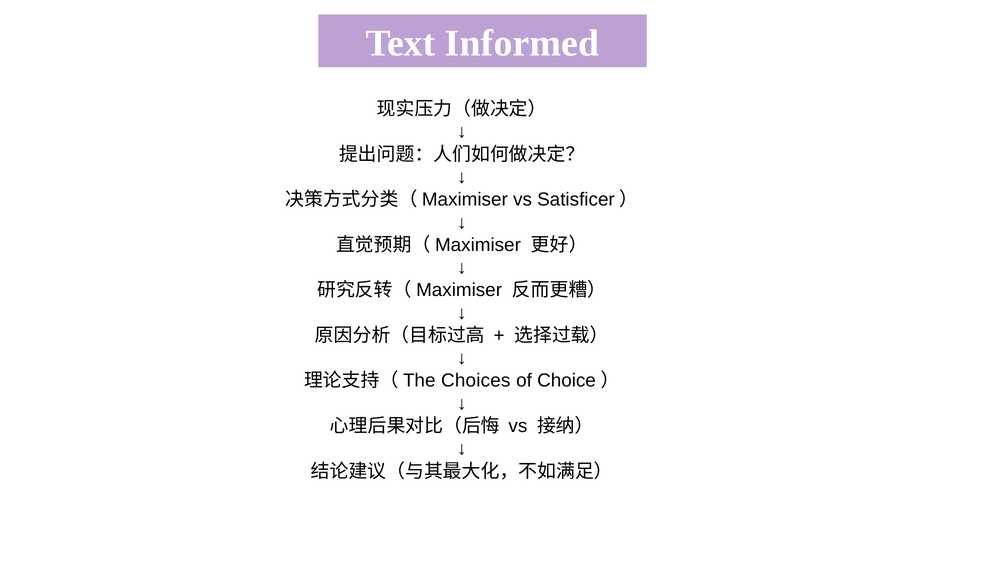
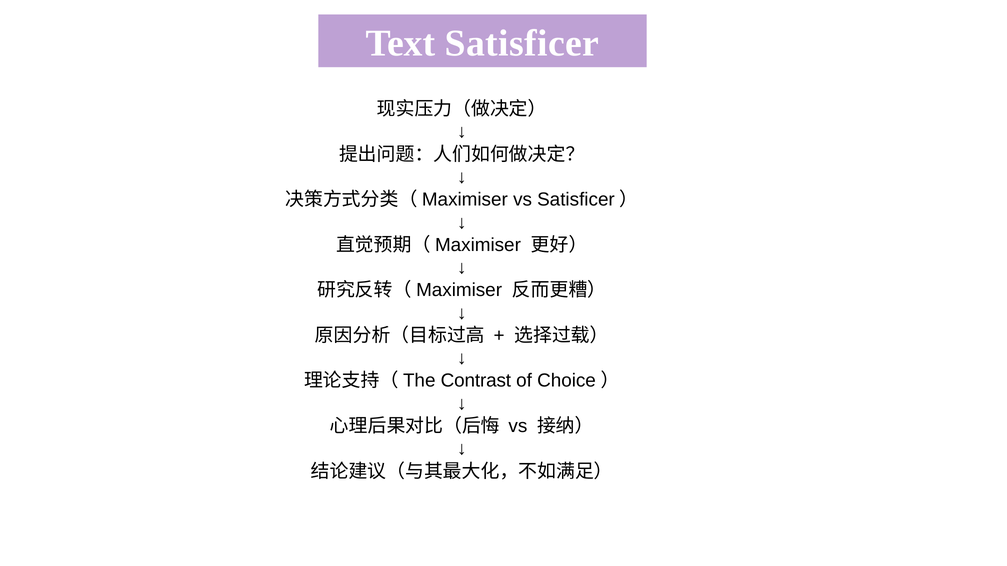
Informed: Informed -> Satisficer (522, 44)
Choices: Choices -> Contrast (476, 381)
